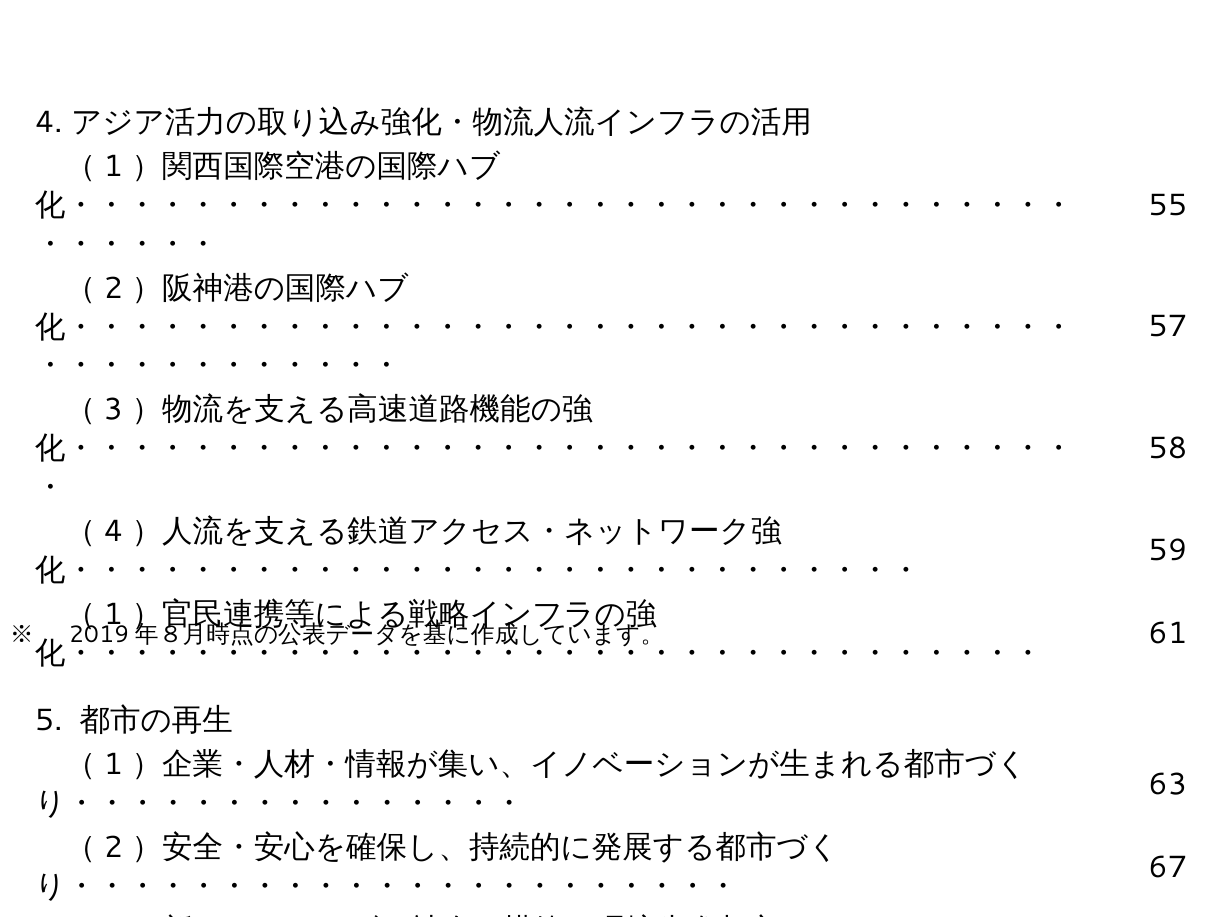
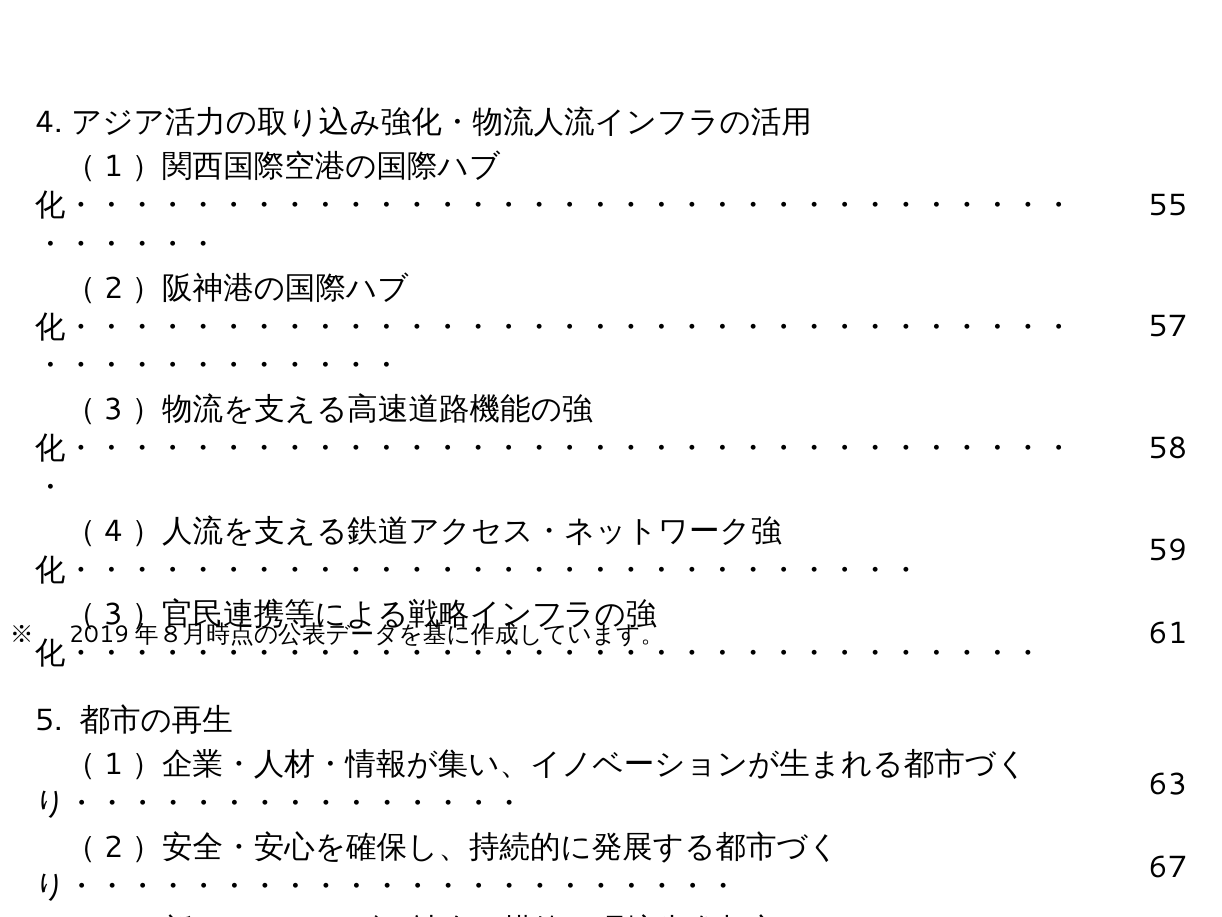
1: 1 -> 3 (113, 614)
